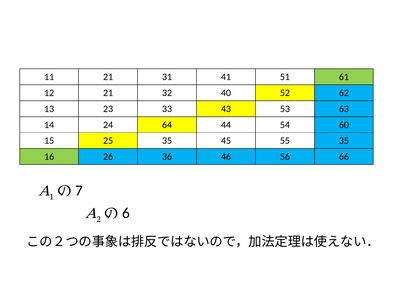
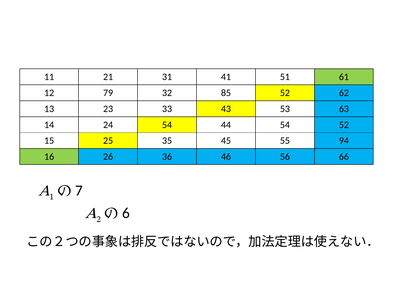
12 21: 21 -> 79 (108, 93)
40: 40 -> 85 (226, 93)
24 64: 64 -> 54 (167, 125)
54 60: 60 -> 52 (344, 125)
55 35: 35 -> 94 (344, 141)
